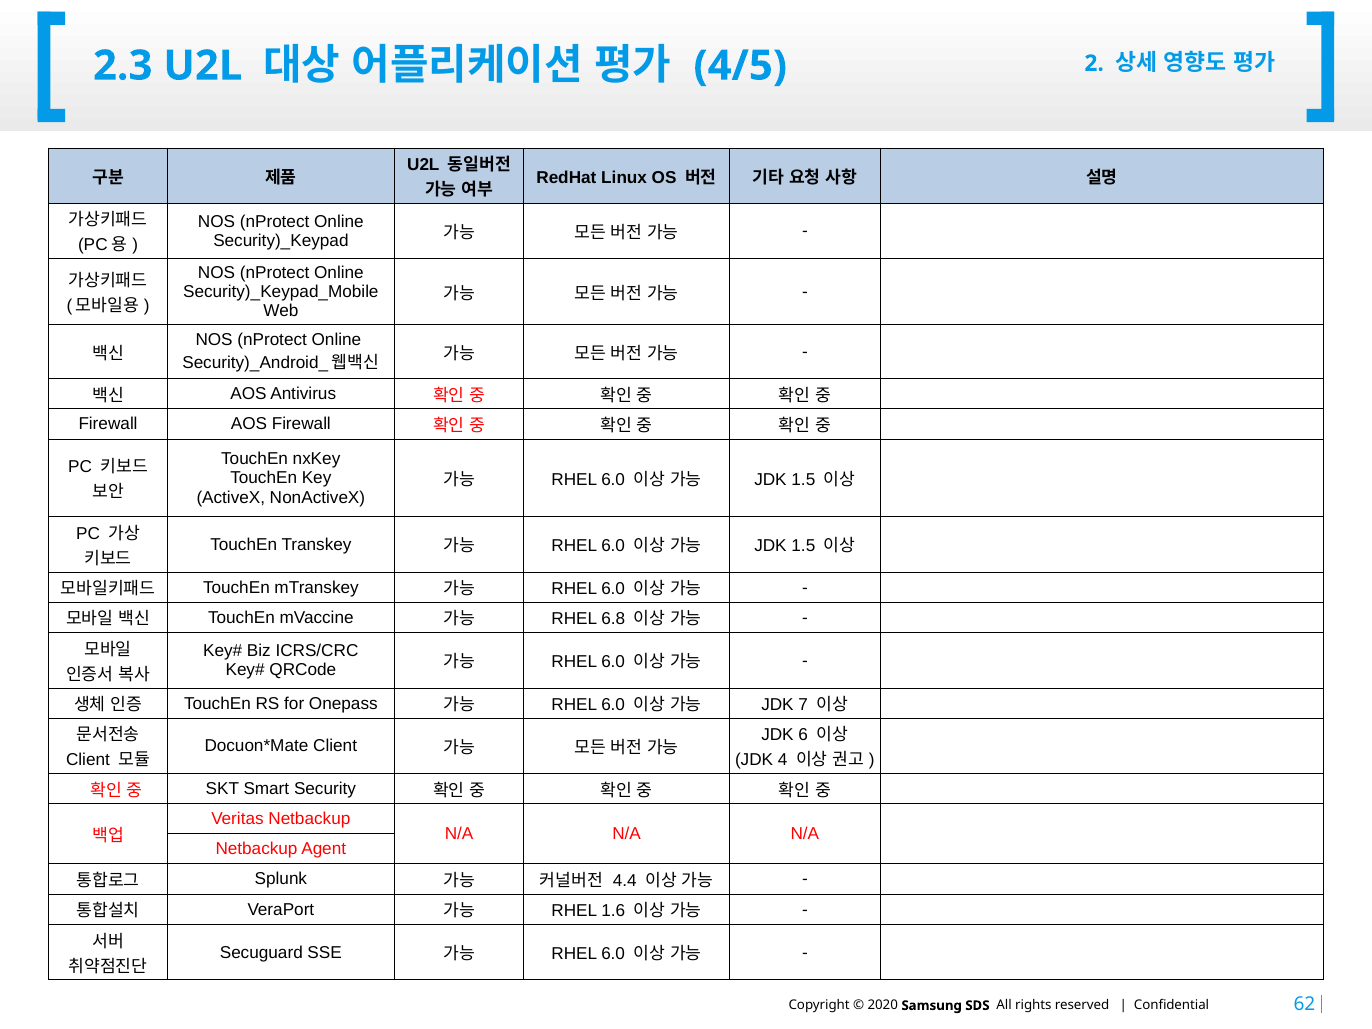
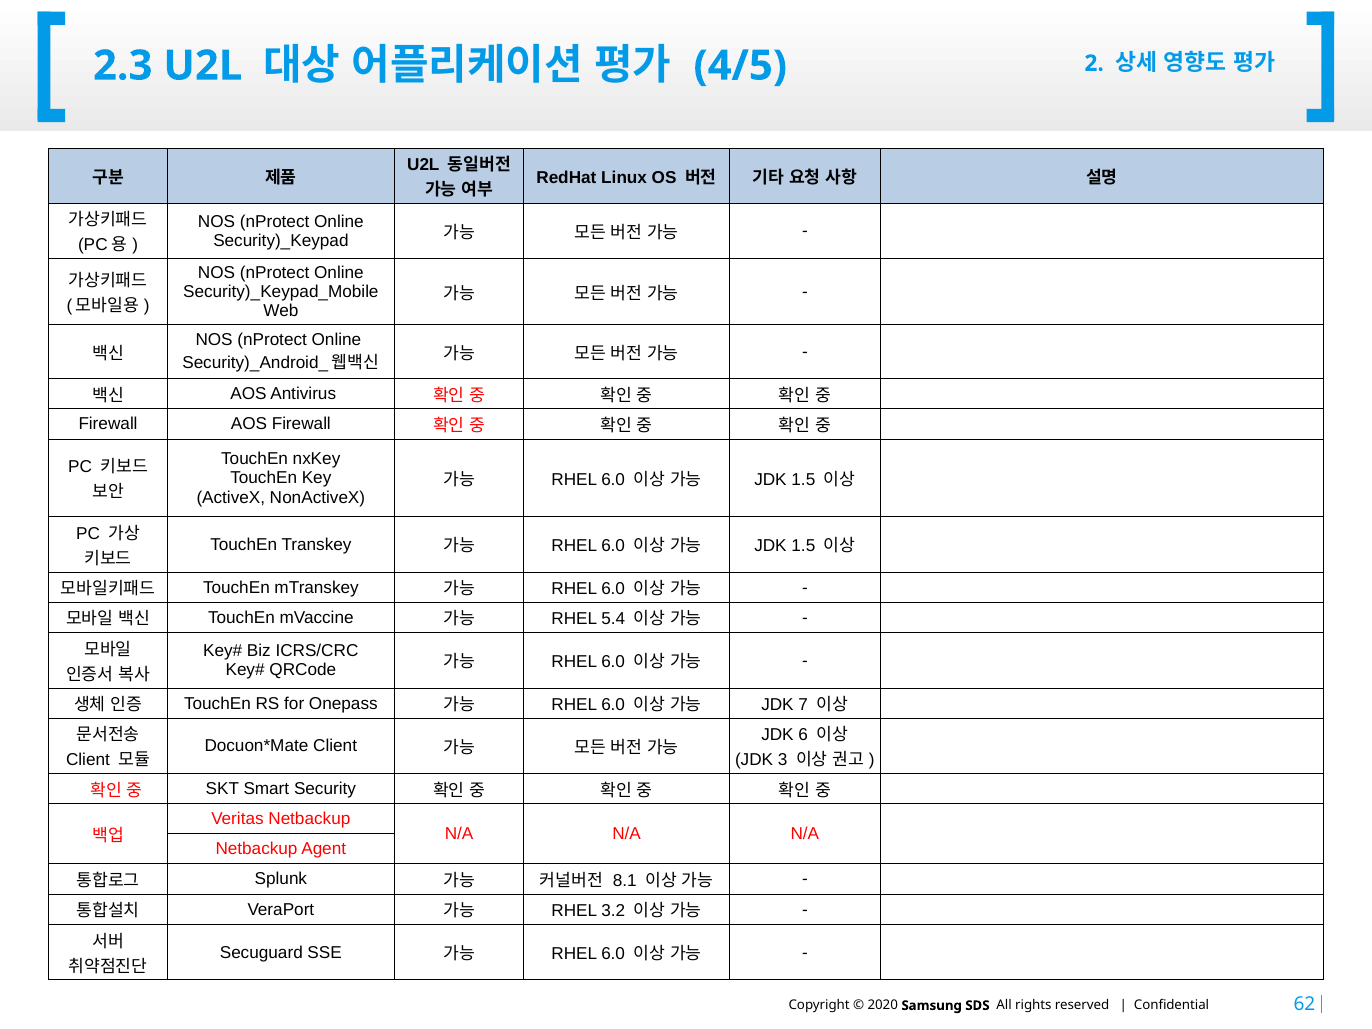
6.8: 6.8 -> 5.4 (613, 619)
4: 4 -> 3 (783, 760)
4.4: 4.4 -> 8.1 (625, 881)
1.6: 1.6 -> 3.2 (613, 911)
